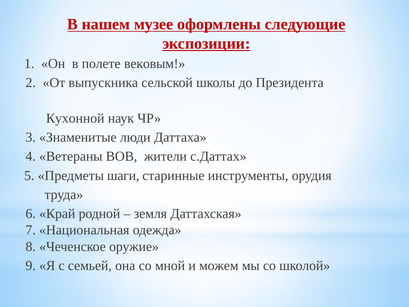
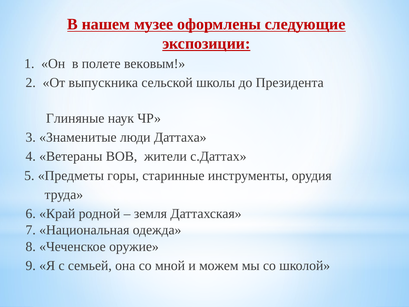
Кухонной: Кухонной -> Глиняные (75, 118)
шаги: шаги -> горы (123, 175)
